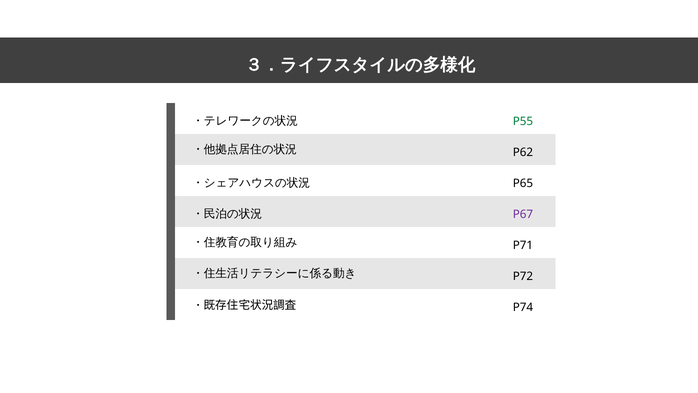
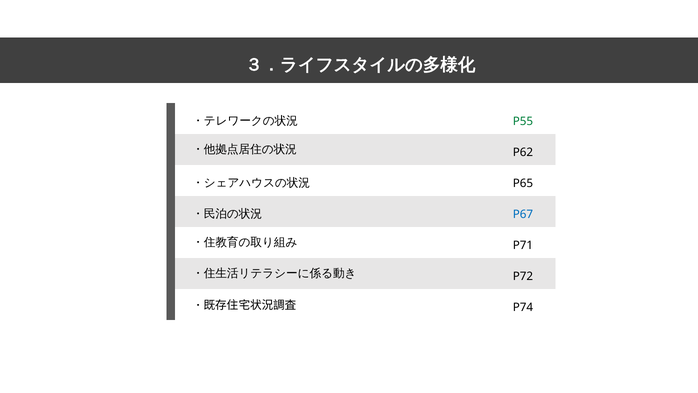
P67 colour: purple -> blue (523, 214)
